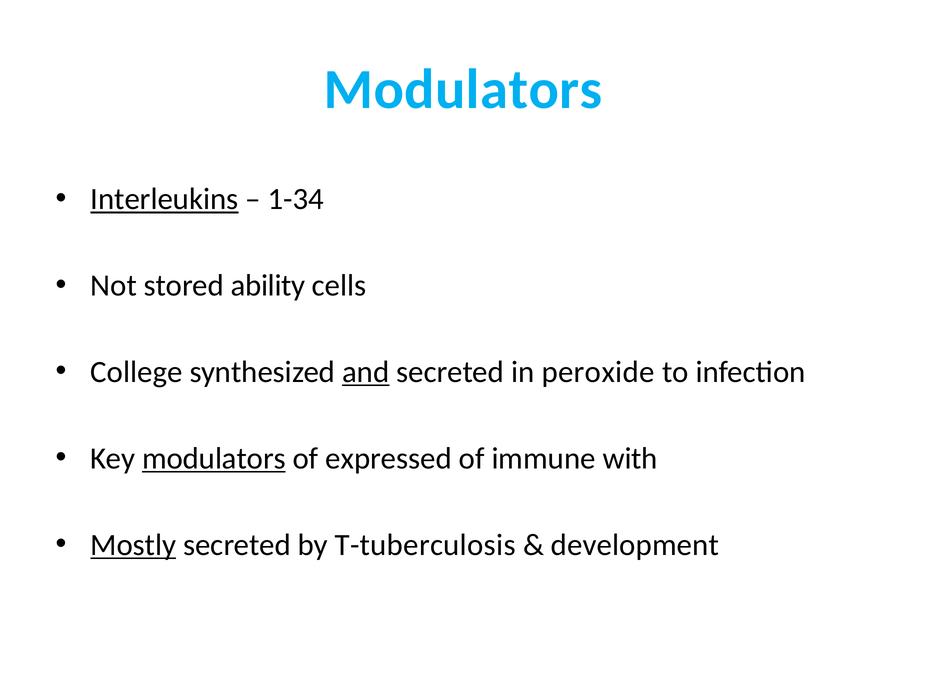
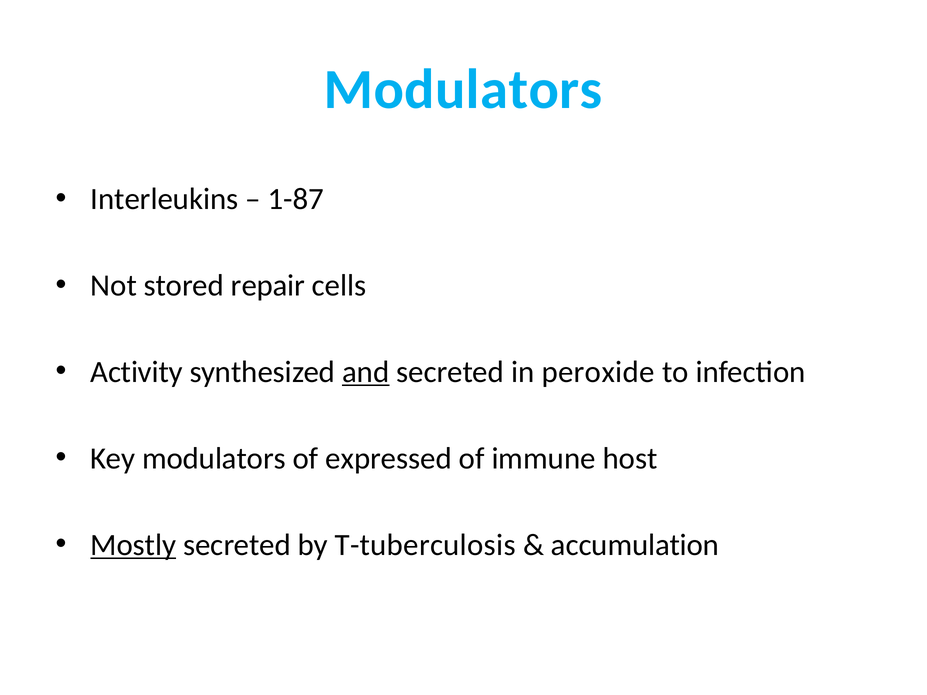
Interleukins underline: present -> none (164, 199)
1-34: 1-34 -> 1-87 (296, 199)
ability: ability -> repair (268, 286)
College: College -> Activity (137, 372)
modulators underline: present -> none (214, 459)
with: with -> host (630, 459)
development: development -> accumulation (635, 545)
